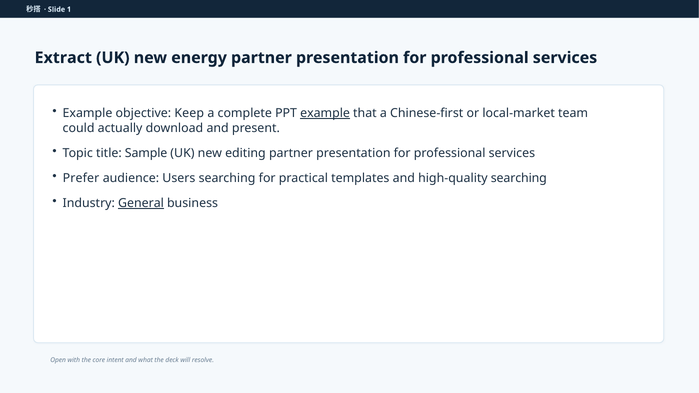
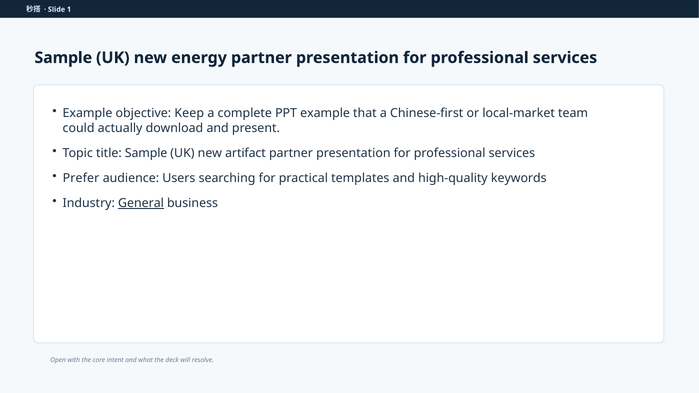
Extract: Extract -> Sample (63, 58)
example underline: present -> none (325, 113)
editing: editing -> artifact (245, 153)
high-quality searching: searching -> keywords (519, 178)
